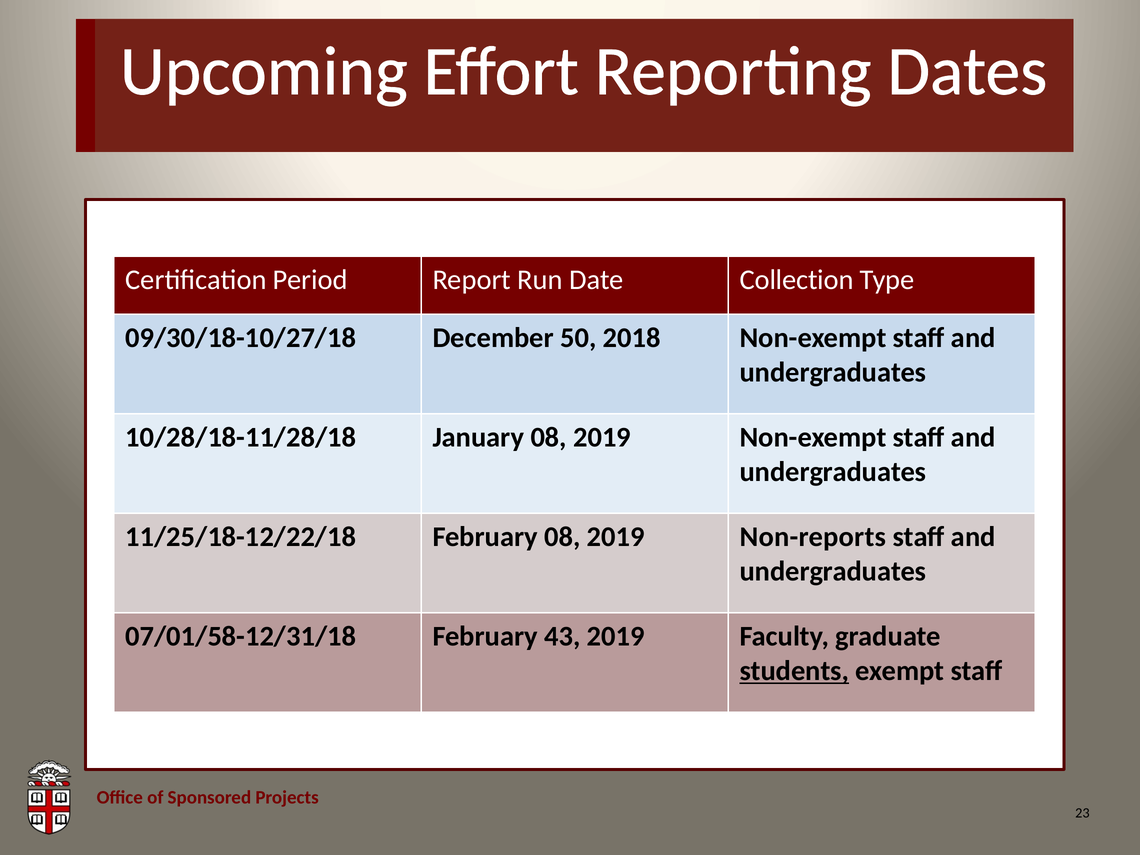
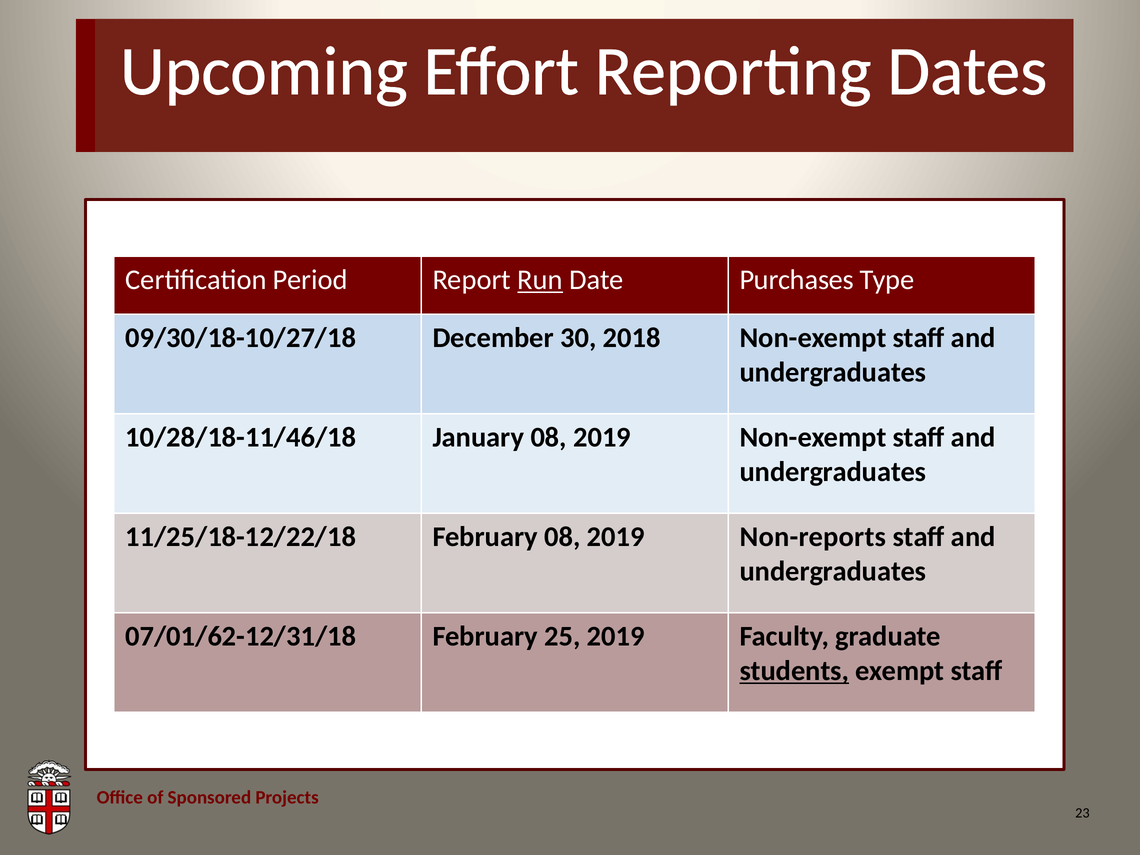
Run underline: none -> present (540, 280)
Collection: Collection -> Purchases (797, 280)
50: 50 -> 30 (578, 338)
10/28/18-11/28/18: 10/28/18-11/28/18 -> 10/28/18-11/46/18 (241, 437)
07/01/58-12/31/18: 07/01/58-12/31/18 -> 07/01/62-12/31/18 (241, 636)
43: 43 -> 25 (562, 636)
